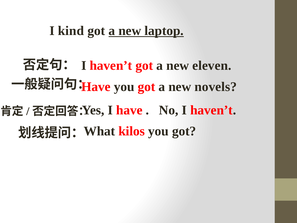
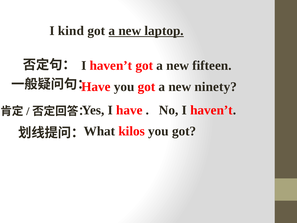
eleven: eleven -> fifteen (212, 66)
novels: novels -> ninety (216, 87)
